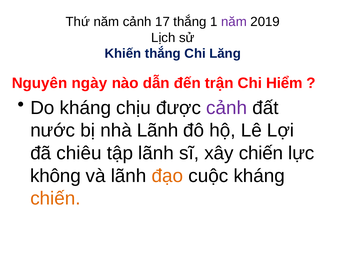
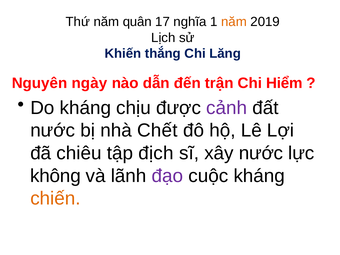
năm cảnh: cảnh -> quân (137, 22)
17 thắng: thắng -> nghĩa (190, 22)
năm colour: purple -> orange (234, 22)
nhà Lãnh: Lãnh -> Chết (157, 130)
tập lãnh: lãnh -> địch (156, 153)
xây chiến: chiến -> nước (261, 153)
đạo colour: orange -> purple (167, 176)
